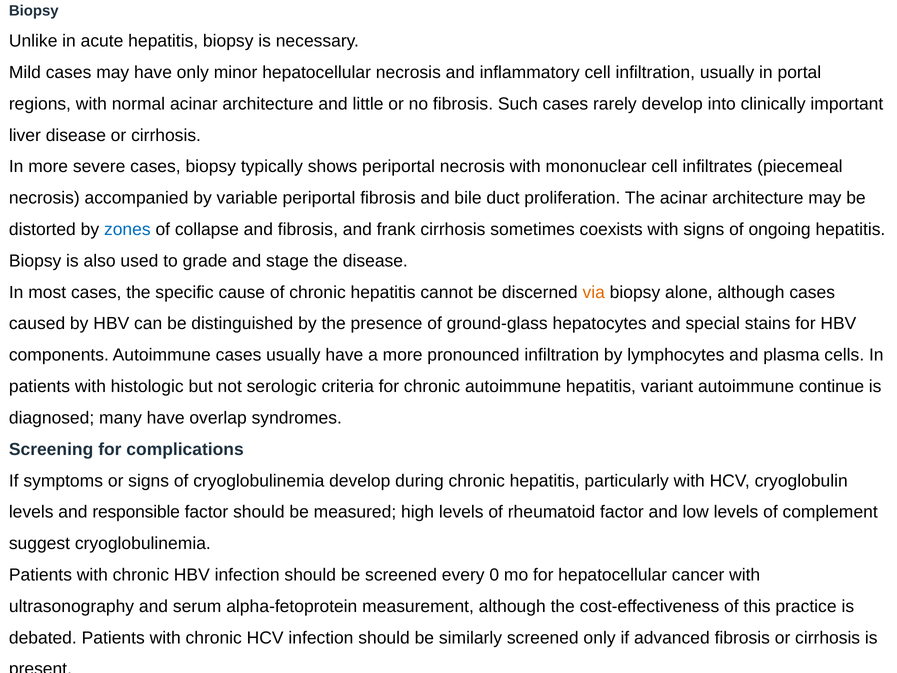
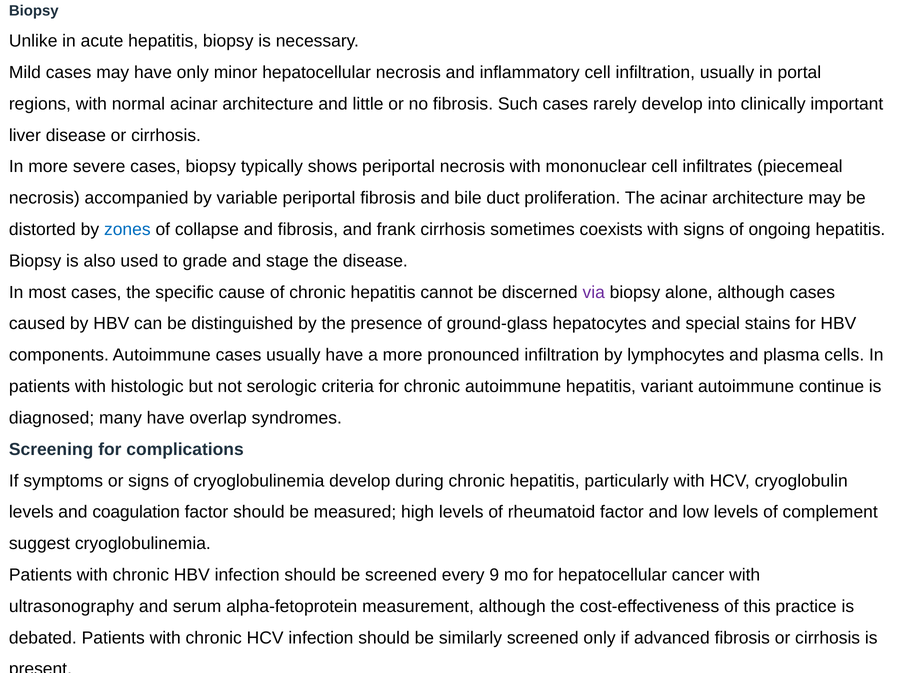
via colour: orange -> purple (594, 292)
responsible: responsible -> coagulation (136, 512)
0: 0 -> 9 (494, 575)
